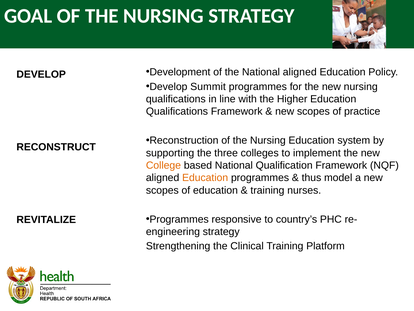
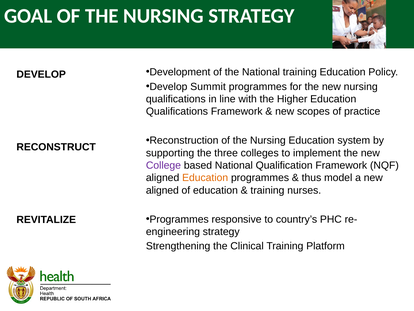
National aligned: aligned -> training (300, 72)
College colour: orange -> purple (163, 165)
scopes: scopes -> aligned (162, 190)
